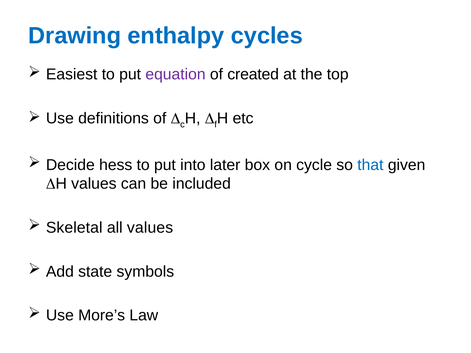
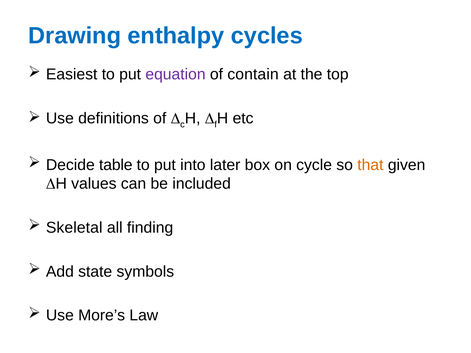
created: created -> contain (253, 75)
hess: hess -> table (116, 165)
that colour: blue -> orange (370, 165)
all values: values -> finding (150, 228)
